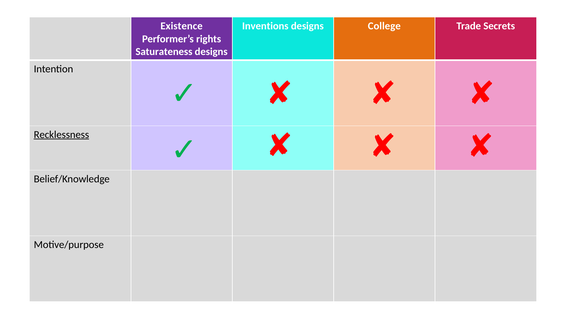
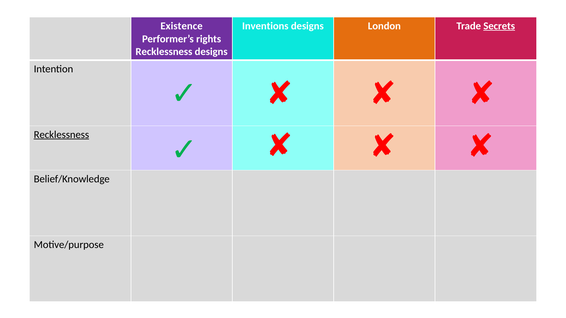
College: College -> London (384, 26)
Secrets underline: none -> present (499, 26)
Saturateness: Saturateness -> Recklessness (164, 52)
